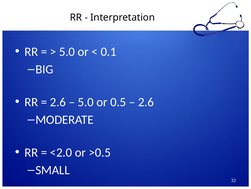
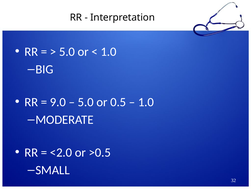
0.1: 0.1 -> 1.0 (109, 51)
2.6: 2.6 -> 9.0 (58, 102)
2.6: 2.6 -> 1.0 (146, 102)
